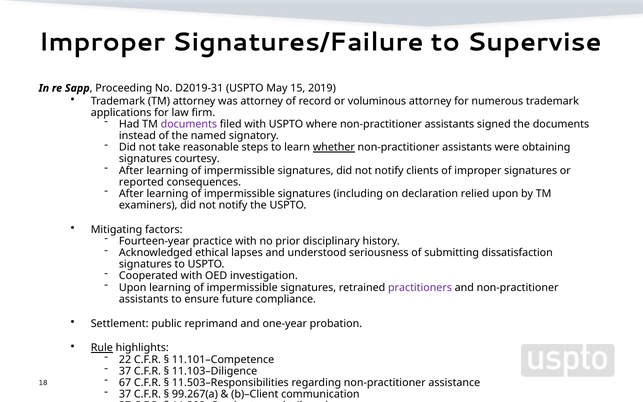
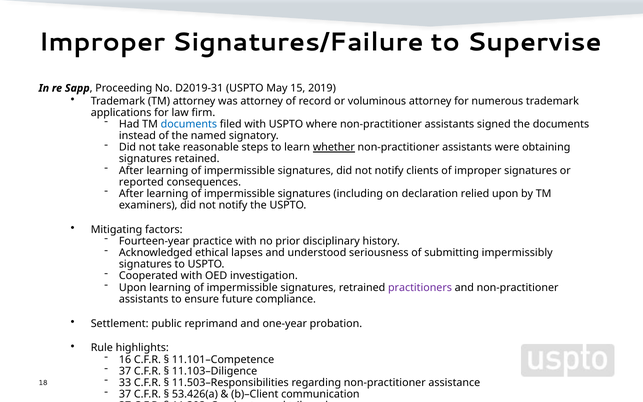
documents colour: purple -> blue (189, 124)
courtesy: courtesy -> retained (197, 159)
dissatisfaction: dissatisfaction -> impermissibly (517, 253)
Rule underline: present -> none (102, 348)
22: 22 -> 16 (125, 359)
67: 67 -> 33 (125, 383)
99.267(a: 99.267(a -> 53.426(a (195, 394)
